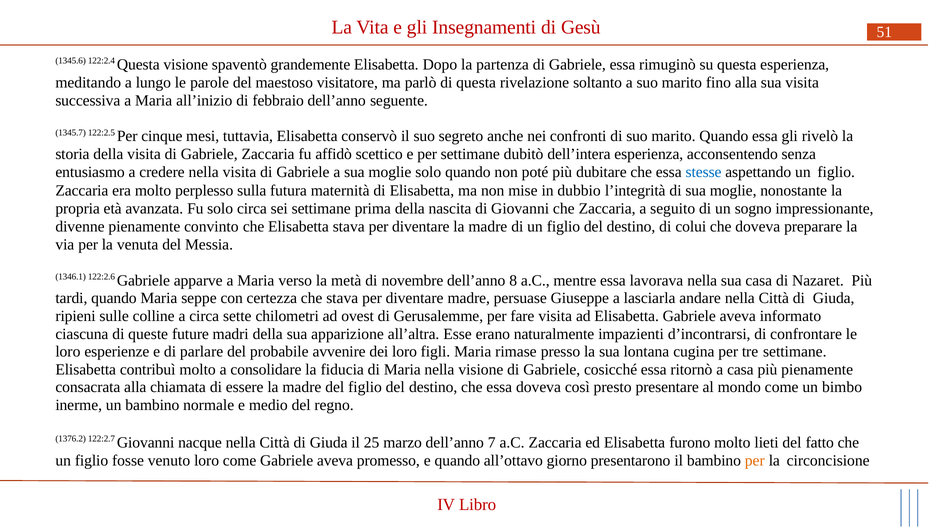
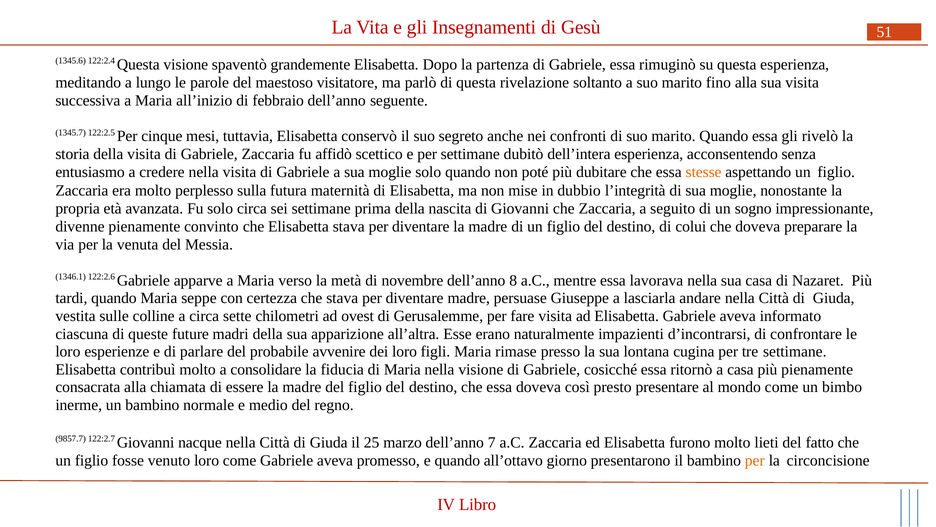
stesse colour: blue -> orange (704, 172)
ripieni: ripieni -> vestita (75, 316)
1376.2: 1376.2 -> 9857.7 (71, 439)
